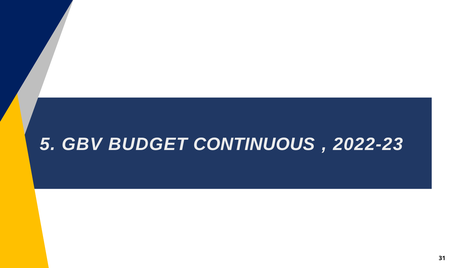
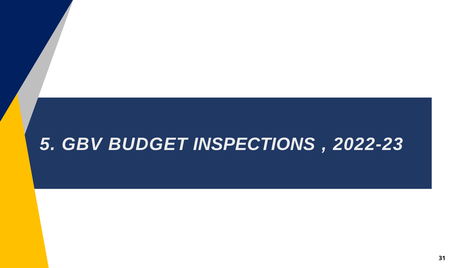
CONTINUOUS: CONTINUOUS -> INSPECTIONS (254, 144)
